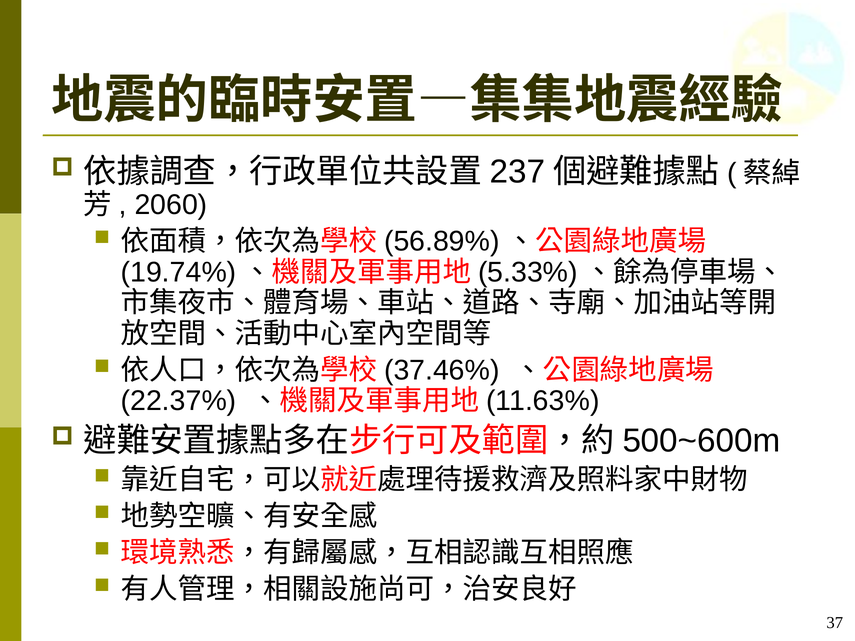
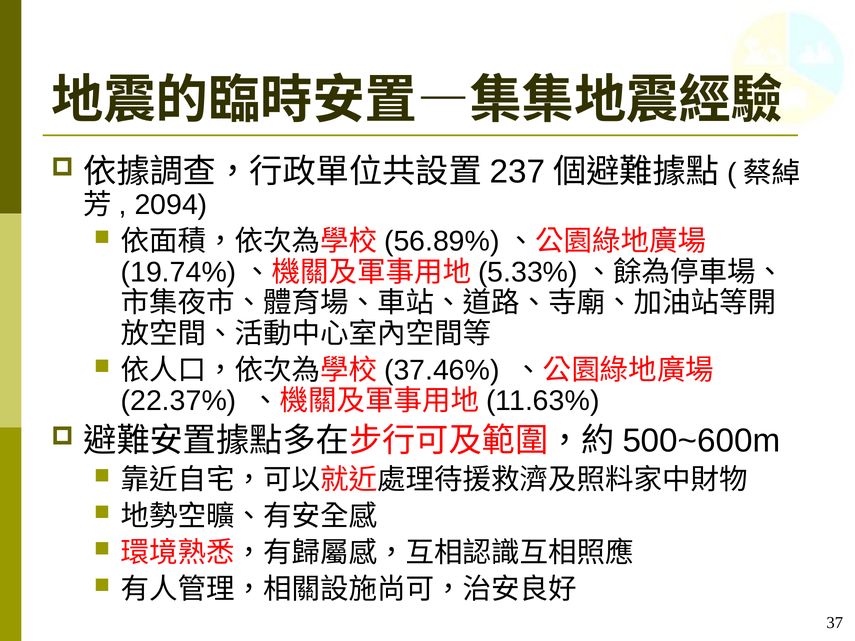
2060: 2060 -> 2094 (171, 205)
